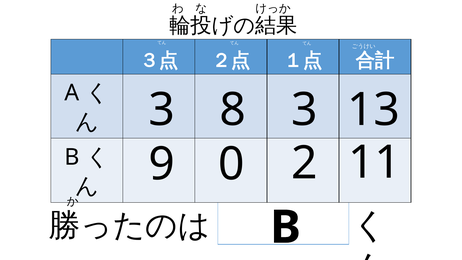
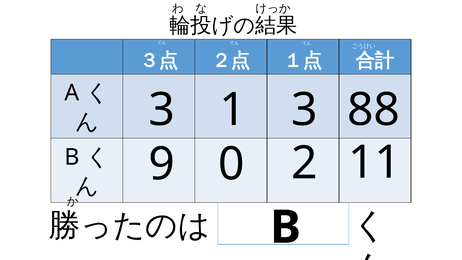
8: 8 -> 1 (233, 110)
13: 13 -> 88 (373, 110)
